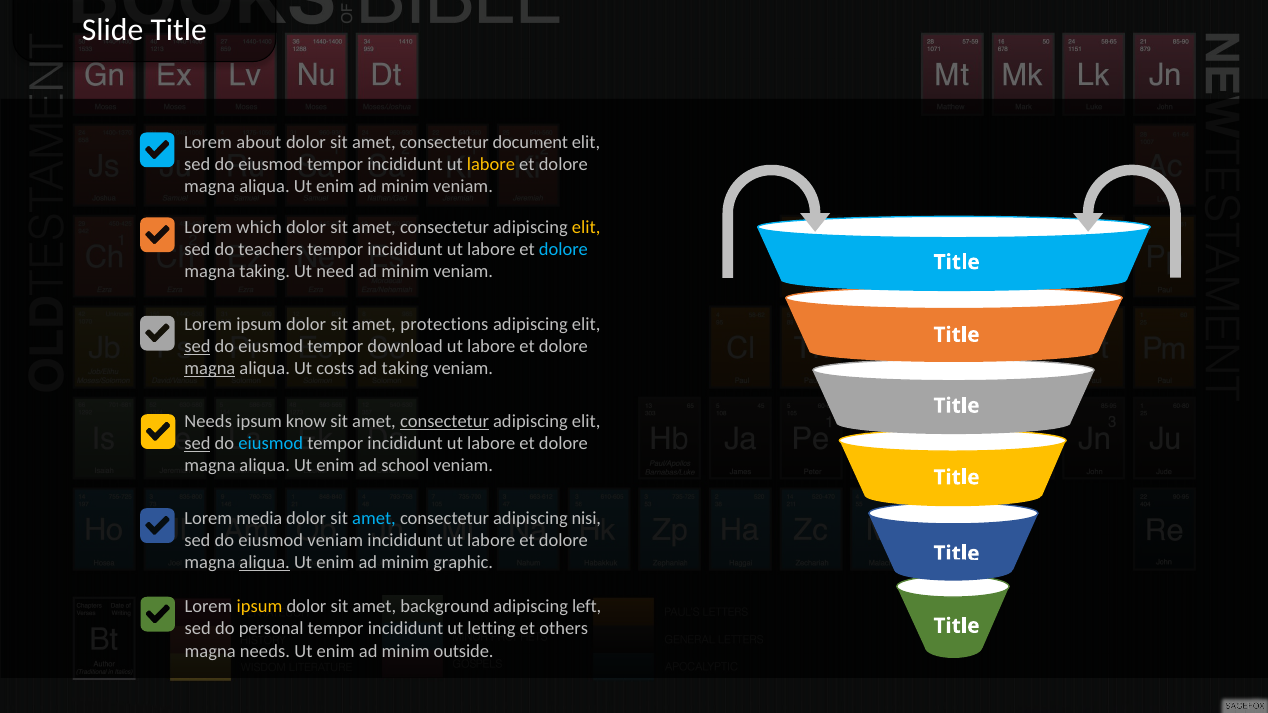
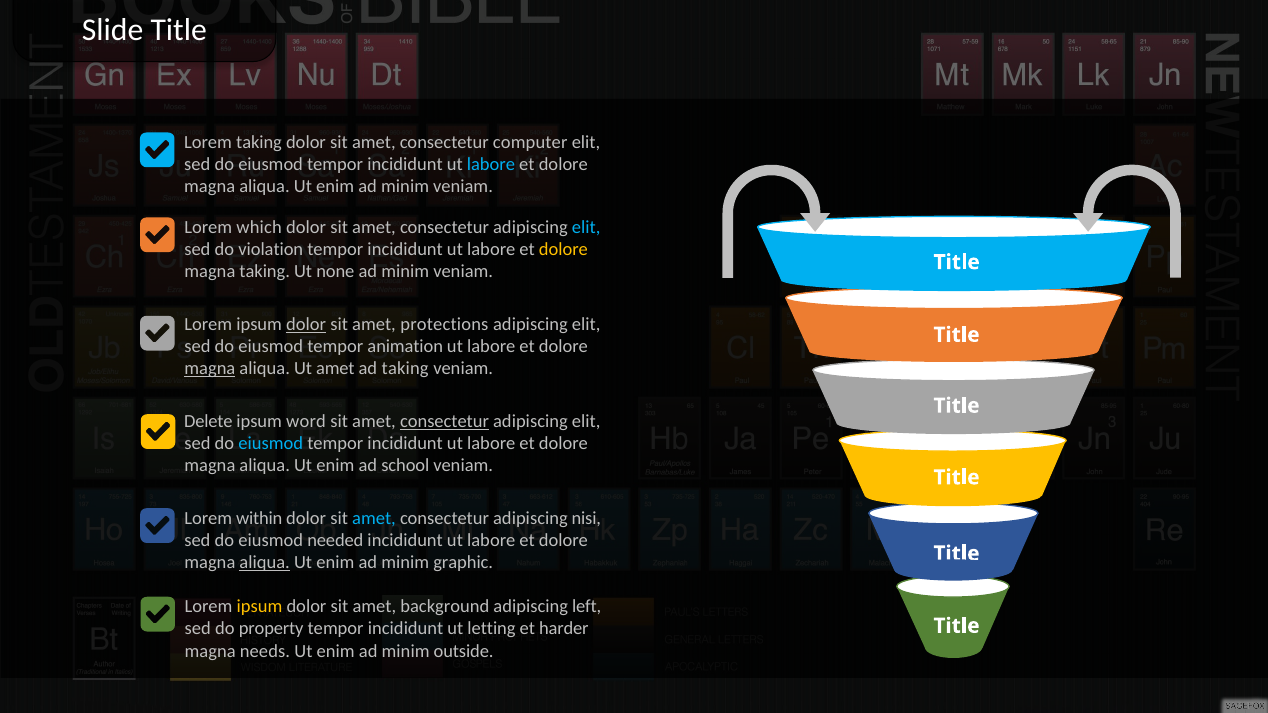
Lorem about: about -> taking (259, 142)
document: document -> computer (530, 142)
labore colour: yellow -> light blue (491, 164)
elit colour: yellow -> light blue (586, 227)
teachers: teachers -> violation (271, 249)
dolore colour: light blue -> yellow (563, 249)
need: need -> none (335, 272)
dolor underline: none -> present (306, 324)
sed underline: present -> none (197, 347)
download: download -> animation (405, 347)
Ut costs: costs -> amet (335, 369)
Needs: Needs -> Delete (208, 421)
know: know -> word (306, 421)
sed underline: present -> none (197, 444)
media: media -> within (259, 518)
eiusmod veniam: veniam -> needed (335, 541)
personal: personal -> property (271, 629)
others: others -> harder (564, 629)
